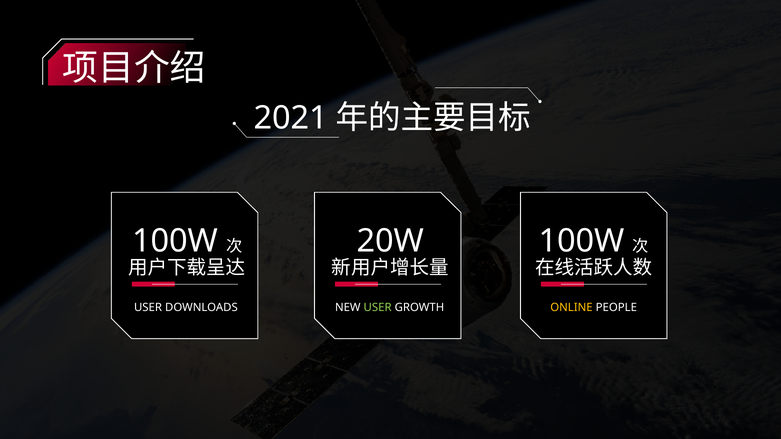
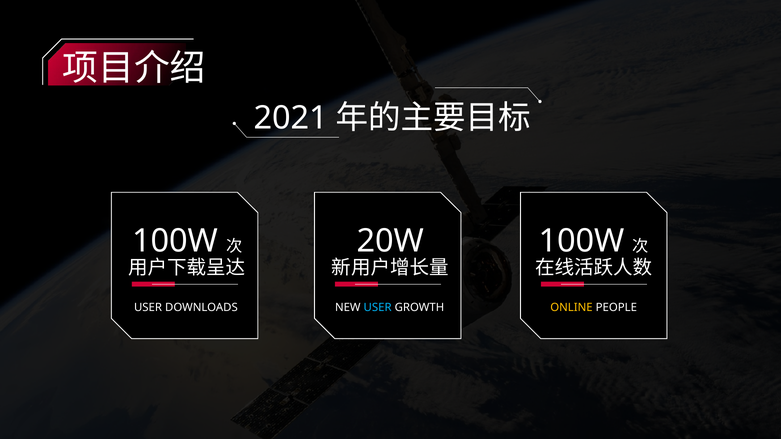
USER colour: light green -> light blue (378, 308)
